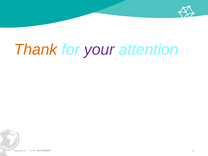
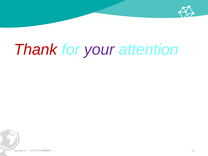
Thank colour: orange -> red (36, 50)
